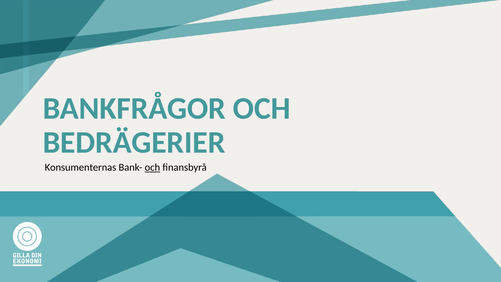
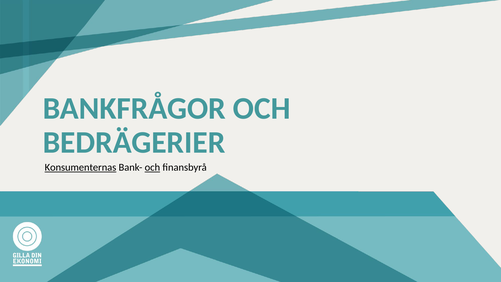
Konsumenternas underline: none -> present (80, 167)
